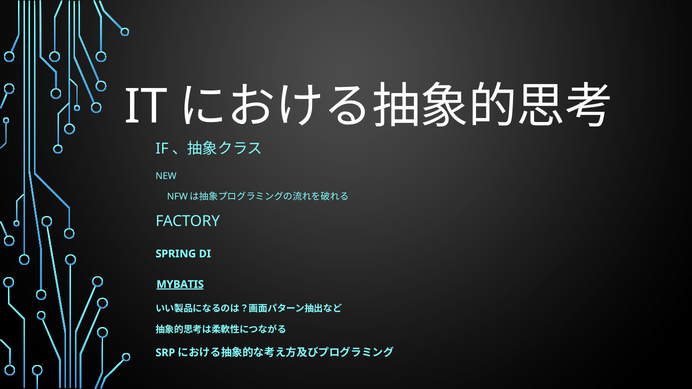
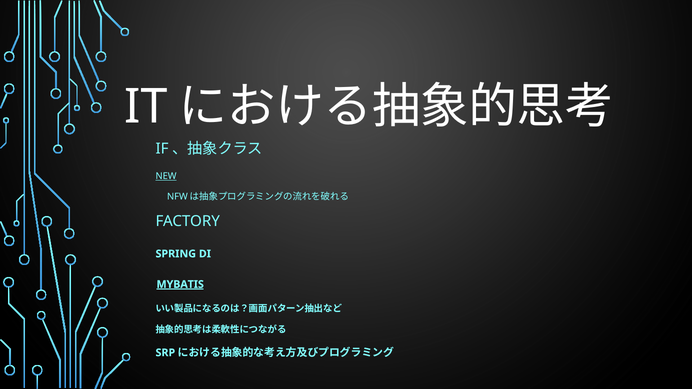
NEW underline: none -> present (166, 176)
